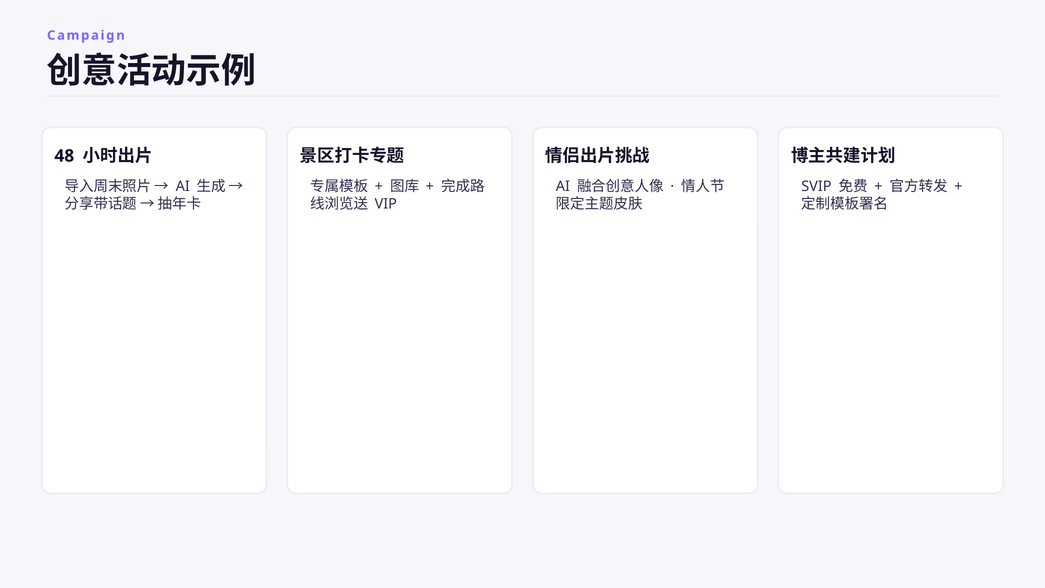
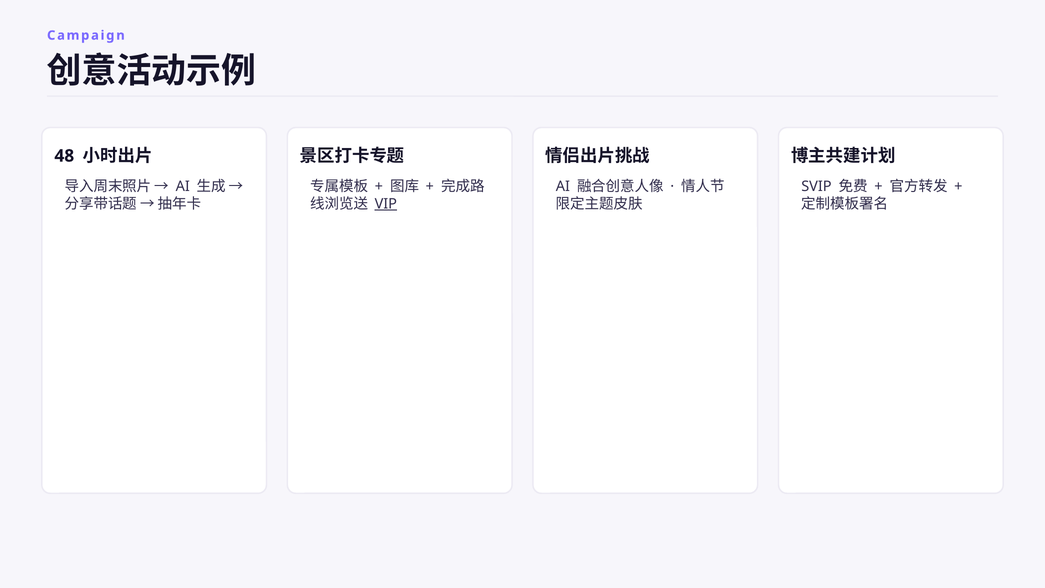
VIP underline: none -> present (386, 204)
